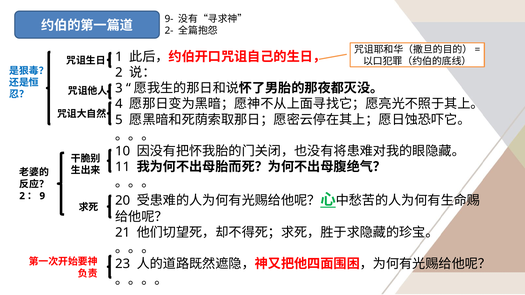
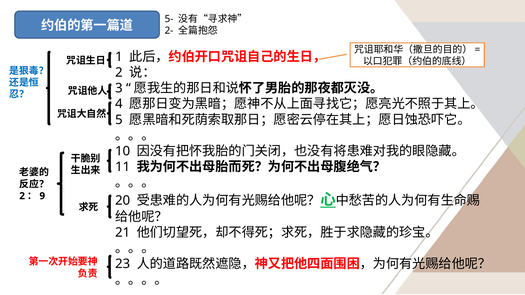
9-: 9- -> 5- (169, 19)
